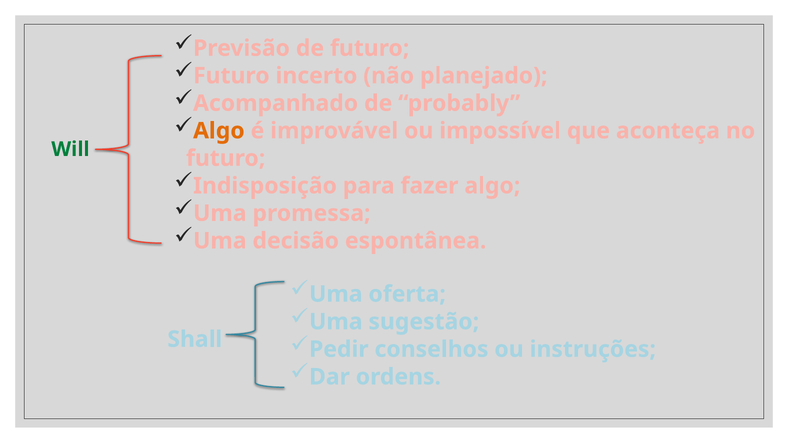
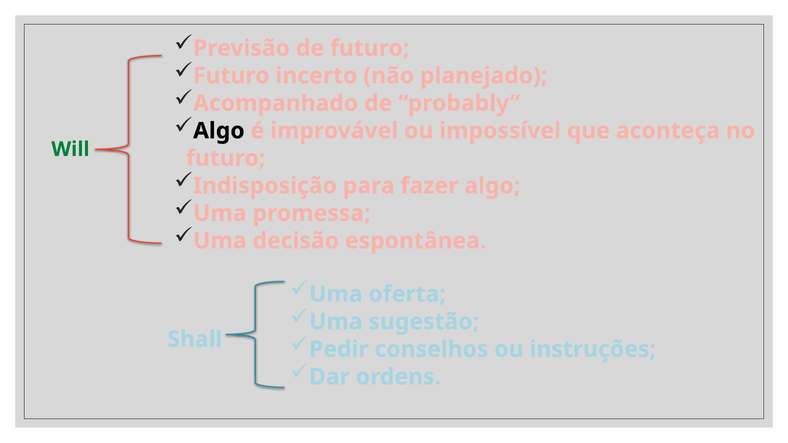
Algo colour: orange -> black (219, 131)
